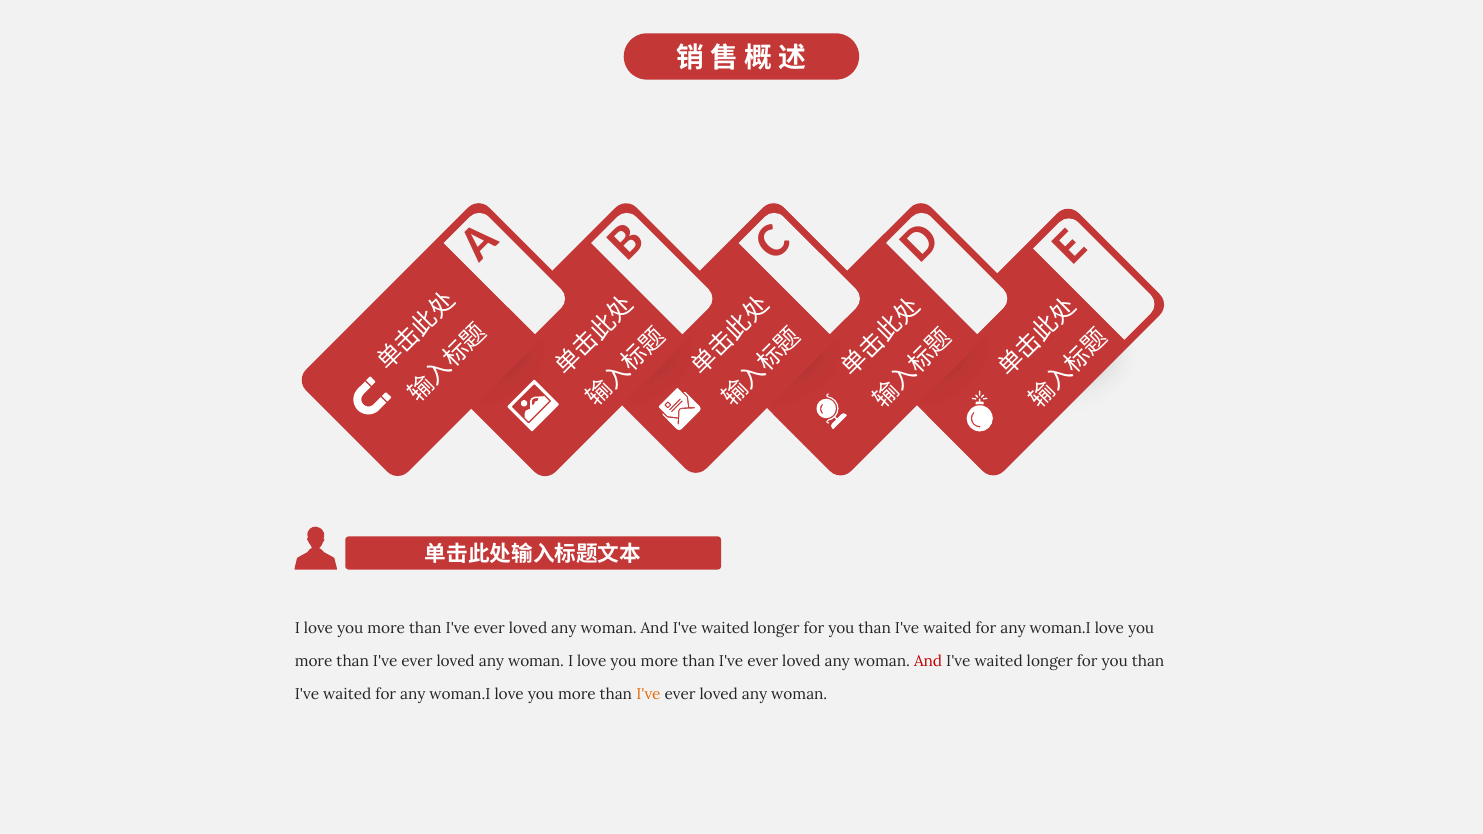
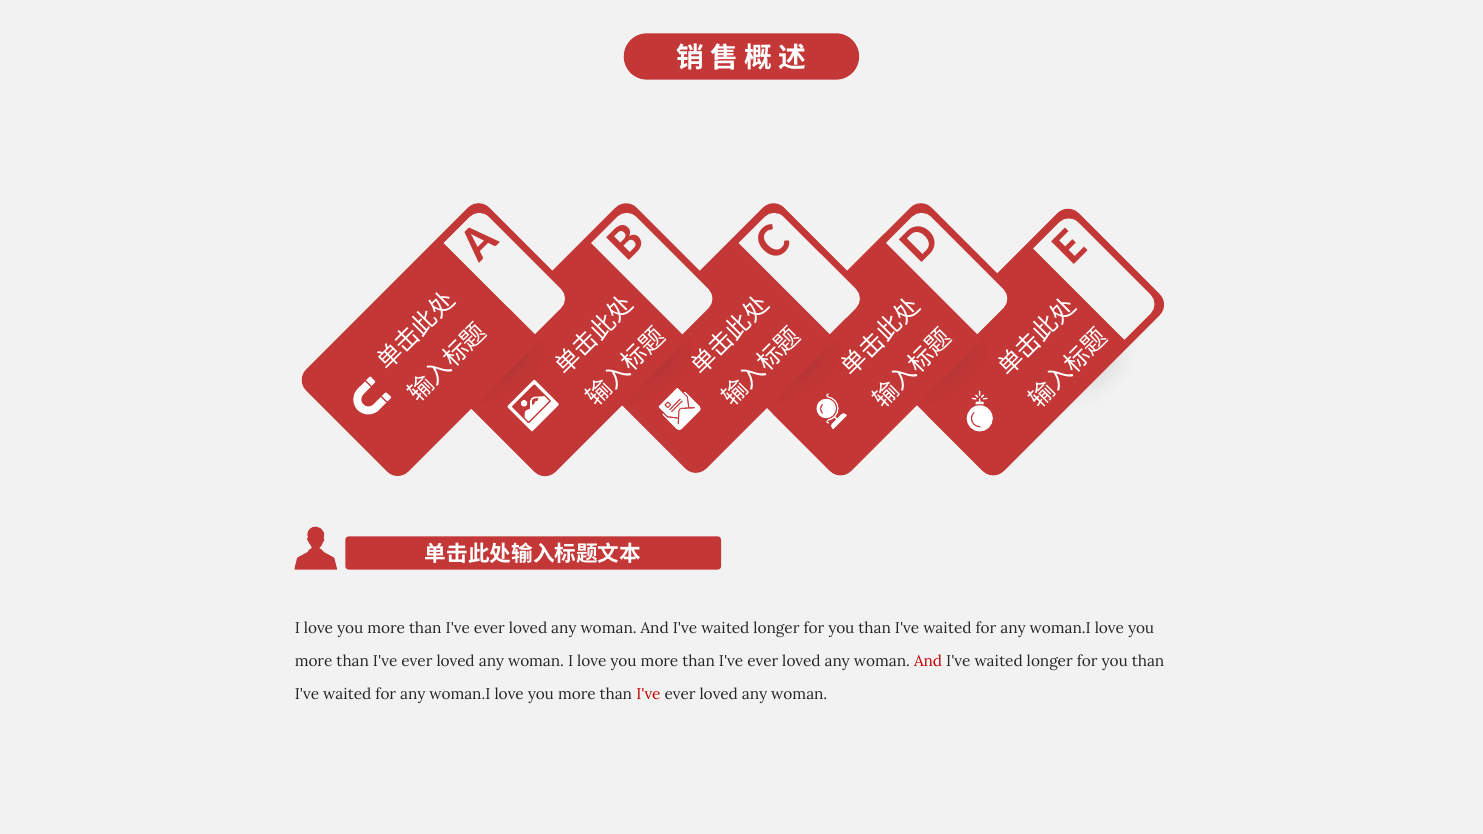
I've colour: orange -> red (648, 695)
